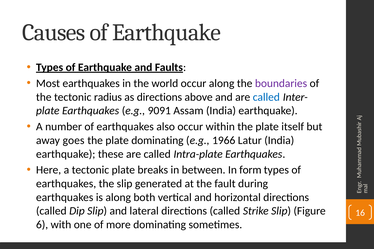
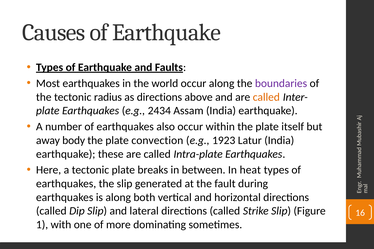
called colour: blue -> orange (266, 97)
9091: 9091 -> 2434 (159, 111)
goes: goes -> body (74, 141)
plate dominating: dominating -> convection (157, 141)
1966: 1966 -> 1923 (224, 141)
form: form -> heat (250, 170)
6: 6 -> 1 (42, 225)
